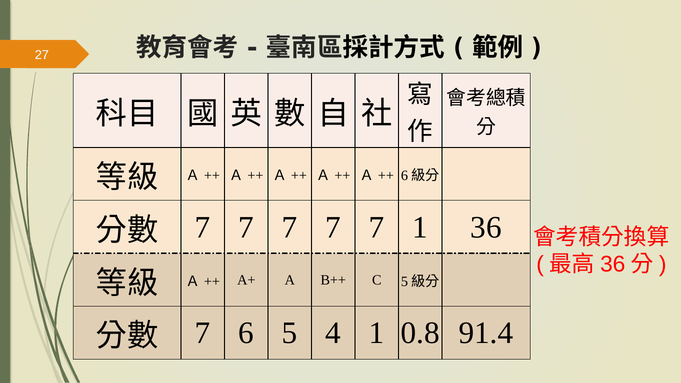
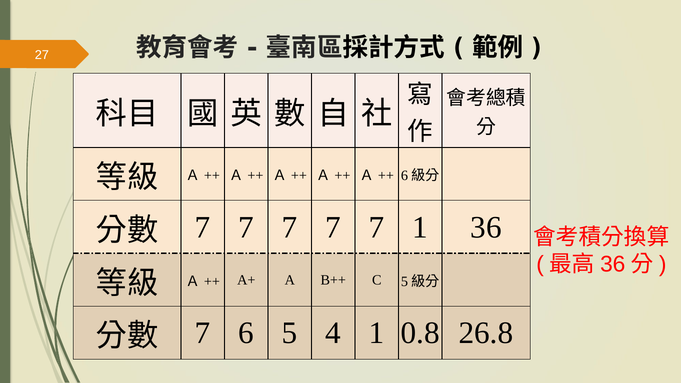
91.4: 91.4 -> 26.8 (486, 333)
